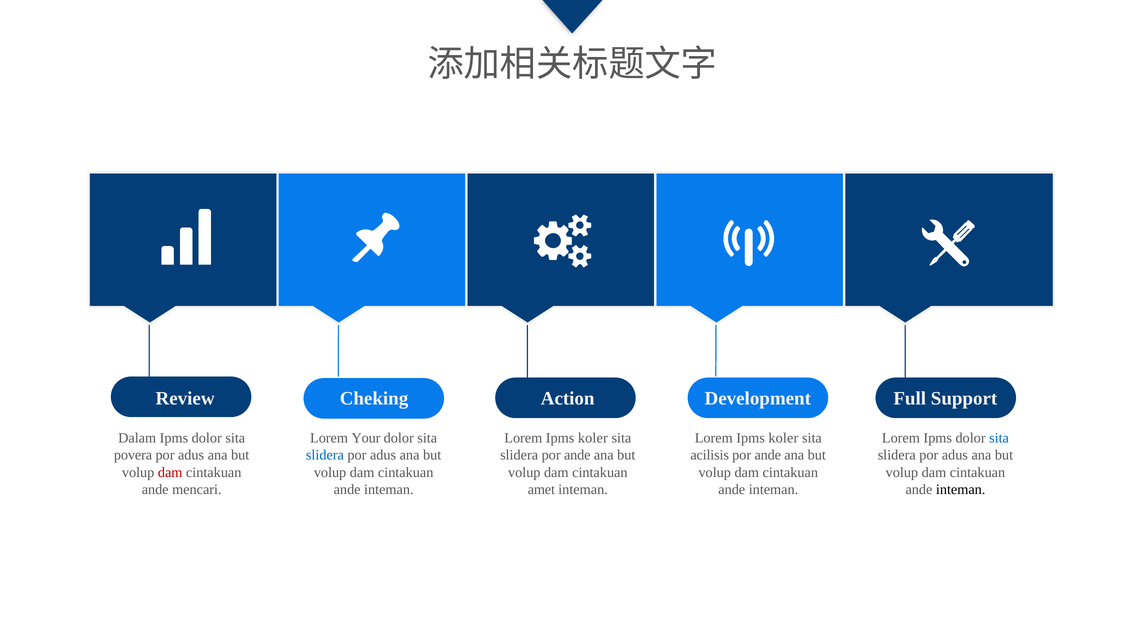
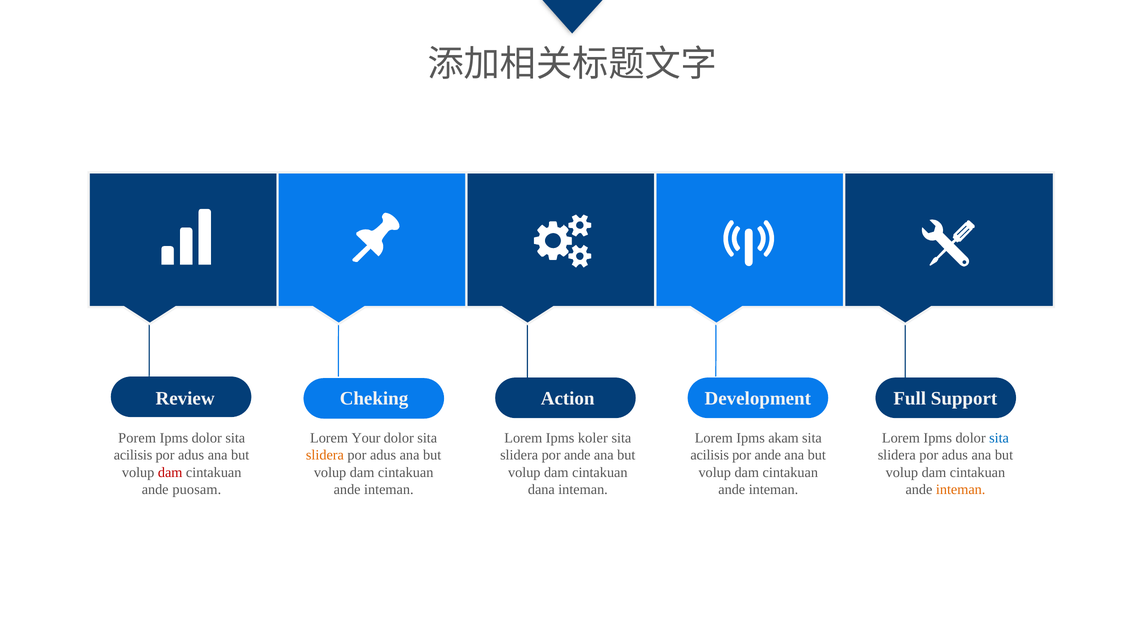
Dalam: Dalam -> Porem (137, 438)
koler: koler -> akam (783, 438)
povera: povera -> acilisis (133, 455)
slidera colour: blue -> orange (325, 455)
mencari: mencari -> puosam (197, 490)
amet: amet -> dana (541, 490)
inteman colour: black -> orange (961, 490)
